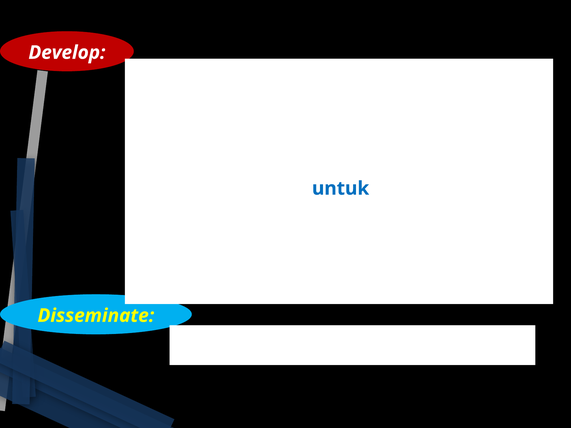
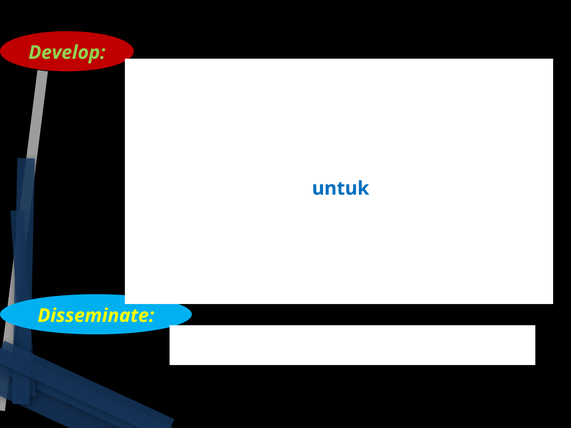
Develop colour: white -> light green (67, 53)
